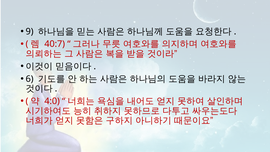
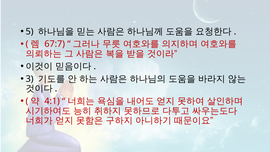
9: 9 -> 5 (30, 31)
40:7: 40:7 -> 67:7 (55, 44)
6: 6 -> 3 (30, 79)
4:0: 4:0 -> 4:1 (52, 101)
